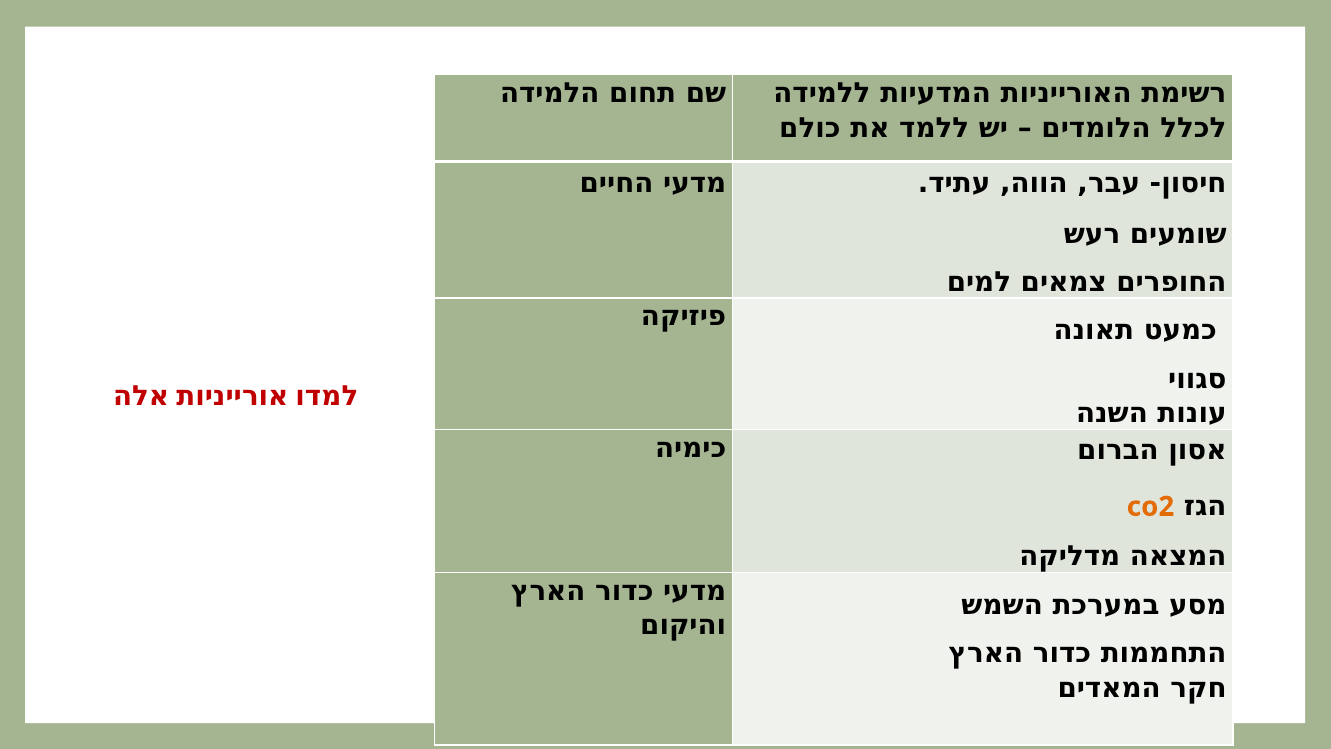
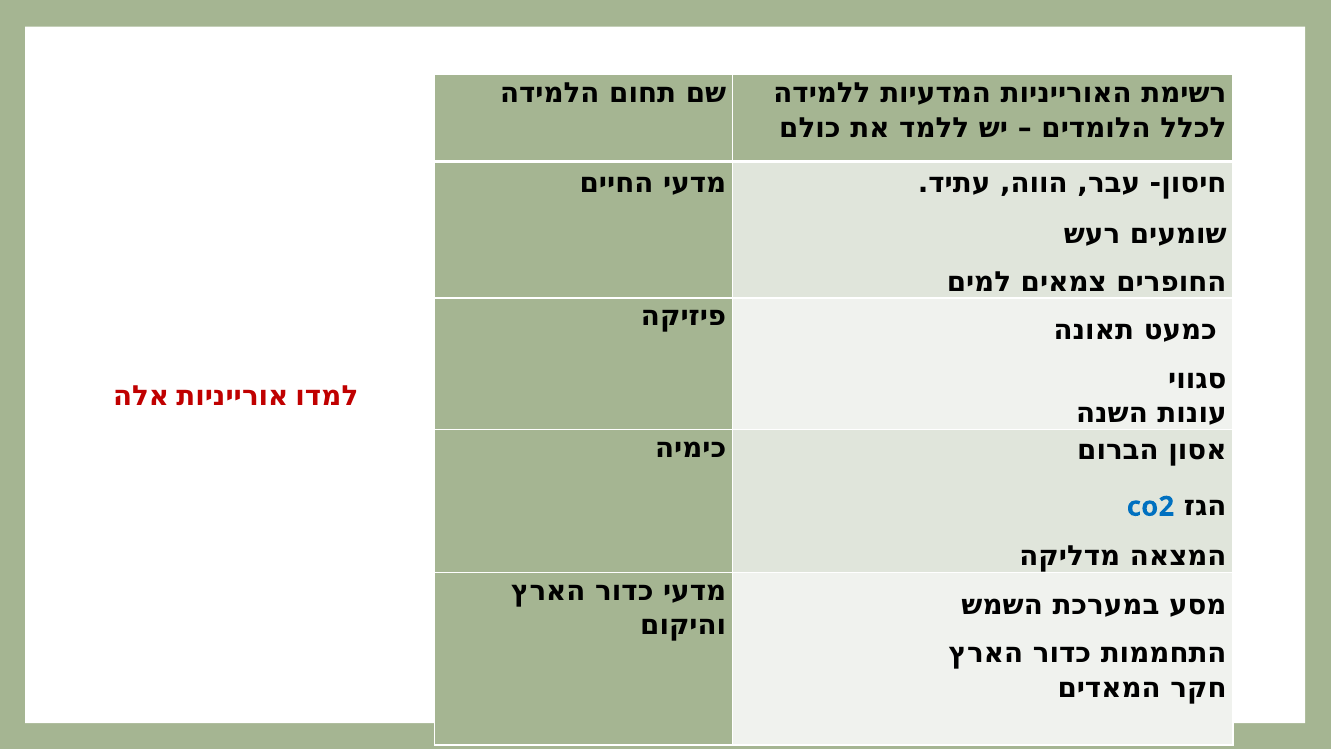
co2 colour: orange -> blue (1151, 506)
